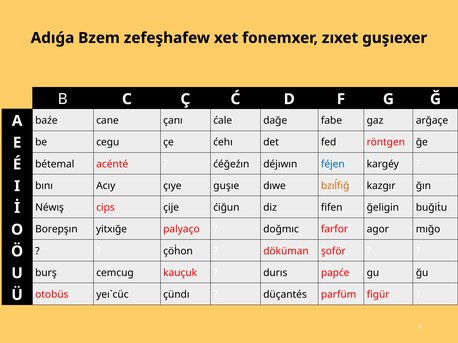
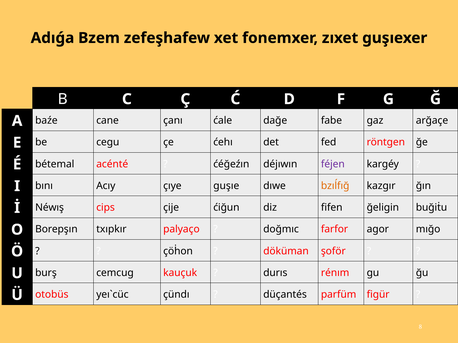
féjen colour: blue -> purple (333, 164)
yitxığe: yitxığe -> txıpkır (111, 230)
papće: papće -> rénım (335, 273)
